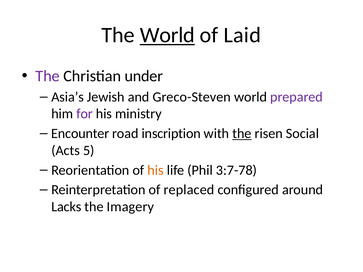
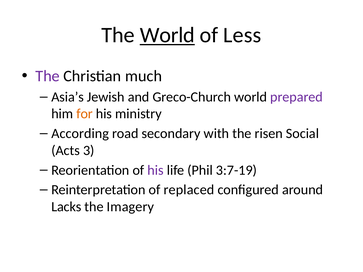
Laid: Laid -> Less (242, 35)
under: under -> much (144, 76)
Greco-Steven: Greco-Steven -> Greco-Church (192, 97)
for colour: purple -> orange (85, 114)
Encounter: Encounter -> According (80, 134)
inscription: inscription -> secondary (171, 134)
the underline: present -> none (242, 134)
5: 5 -> 3 (89, 151)
his colour: orange -> purple (156, 170)
3:7-78: 3:7-78 -> 3:7-19 (236, 170)
